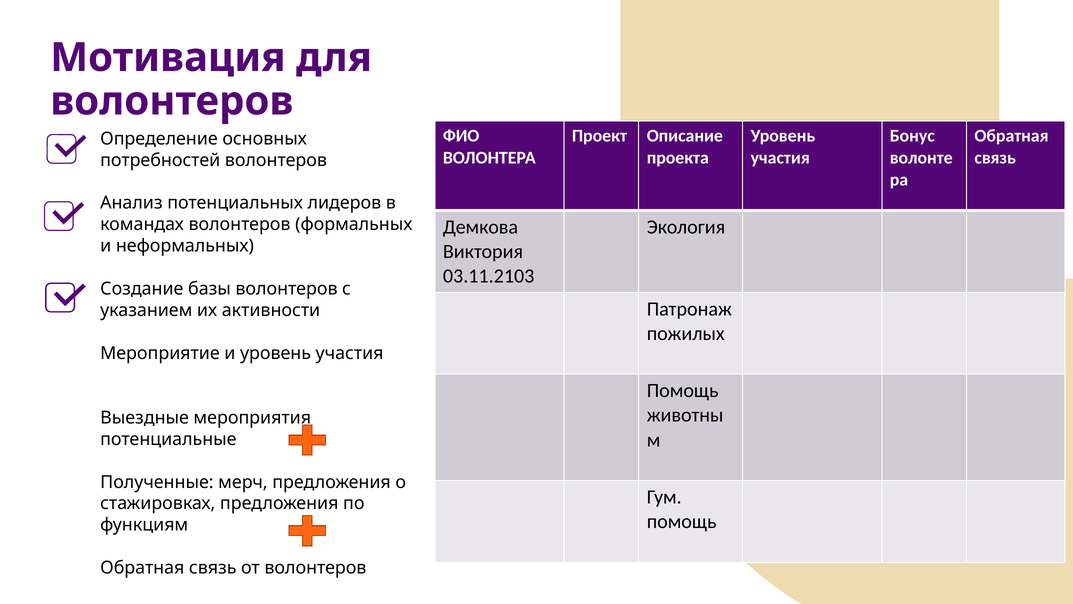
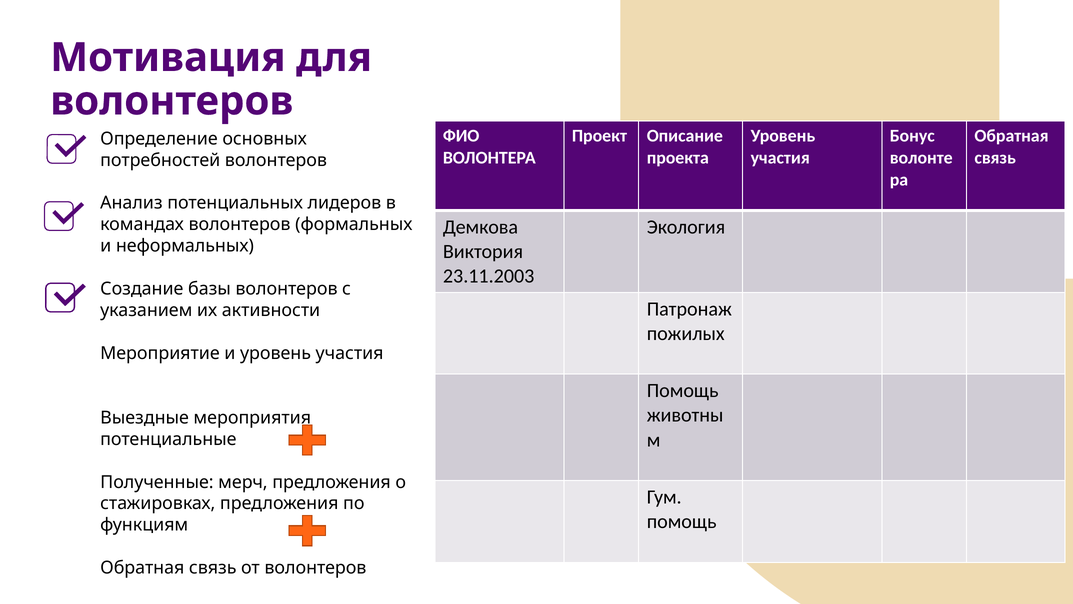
03.11.2103: 03.11.2103 -> 23.11.2003 (489, 276)
